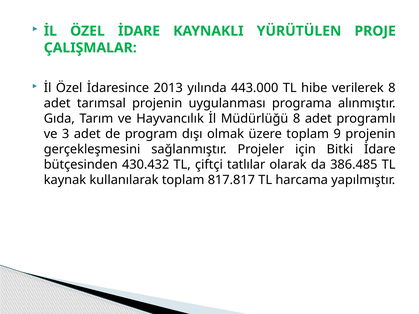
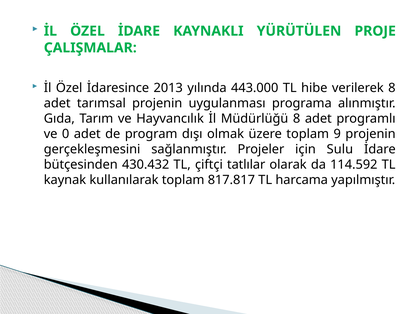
3: 3 -> 0 (66, 134)
Bitki: Bitki -> Sulu (340, 149)
386.485: 386.485 -> 114.592 (354, 165)
